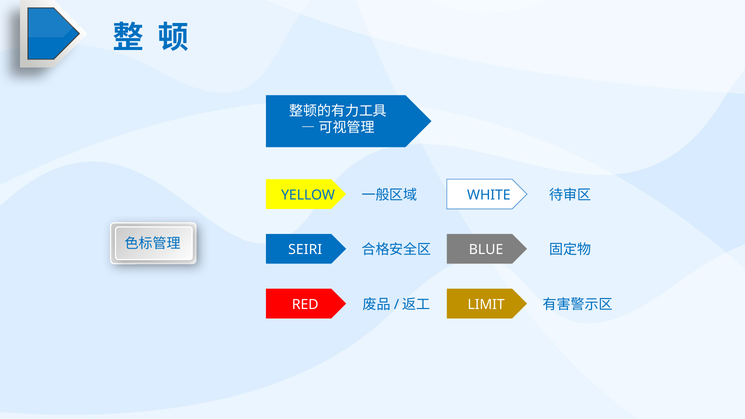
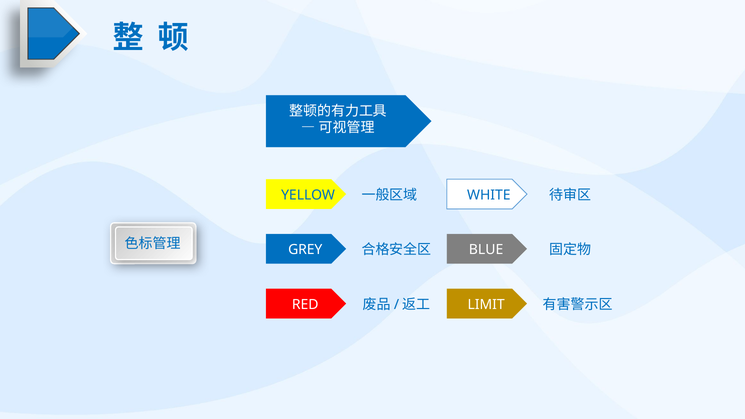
SEIRI: SEIRI -> GREY (305, 250)
